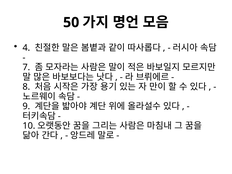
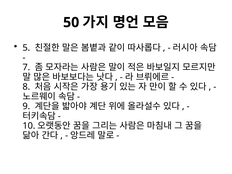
4: 4 -> 5 (26, 48)
